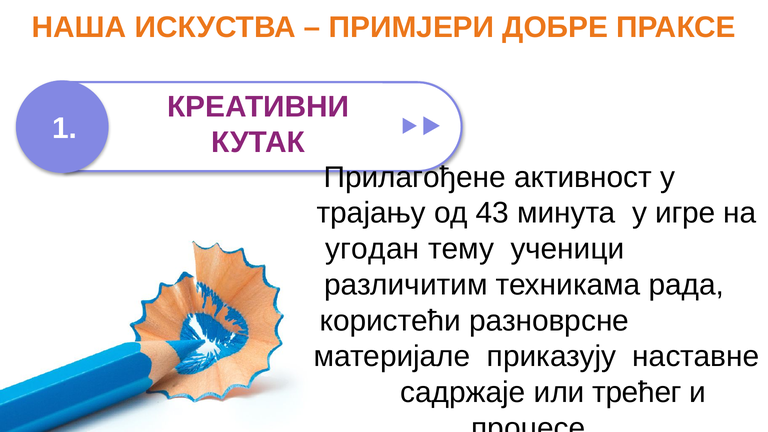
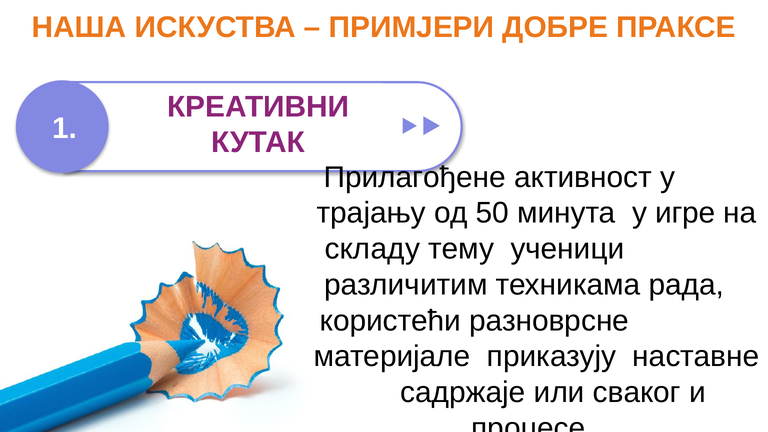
43: 43 -> 50 (492, 213)
угодан: угодан -> складу (372, 249)
трећег: трећег -> сваког (637, 392)
